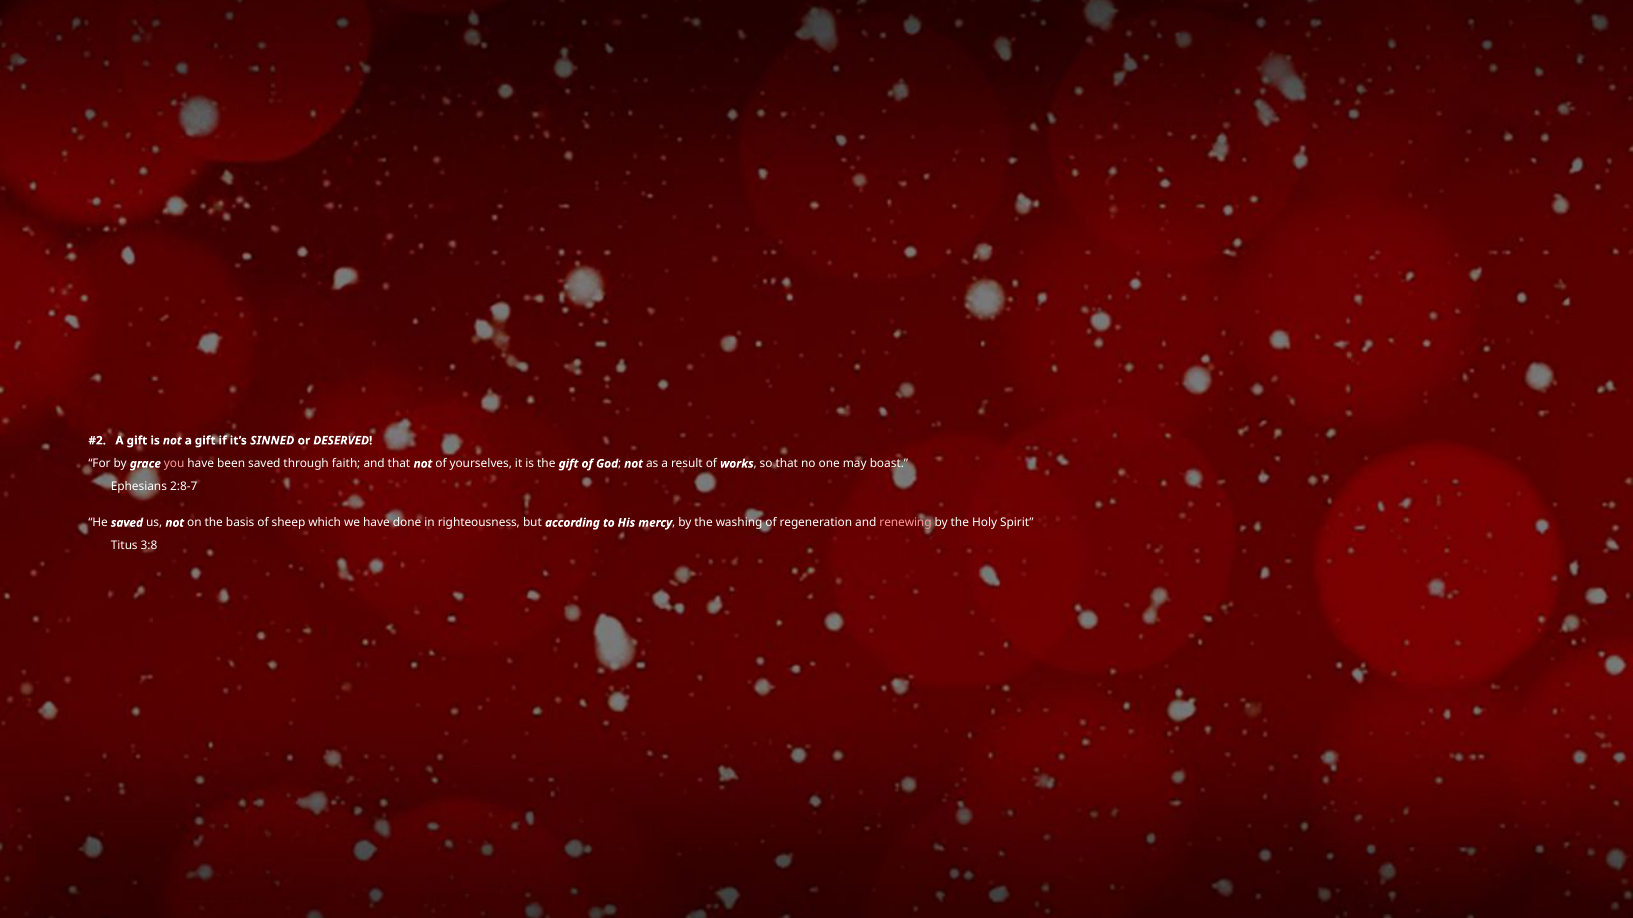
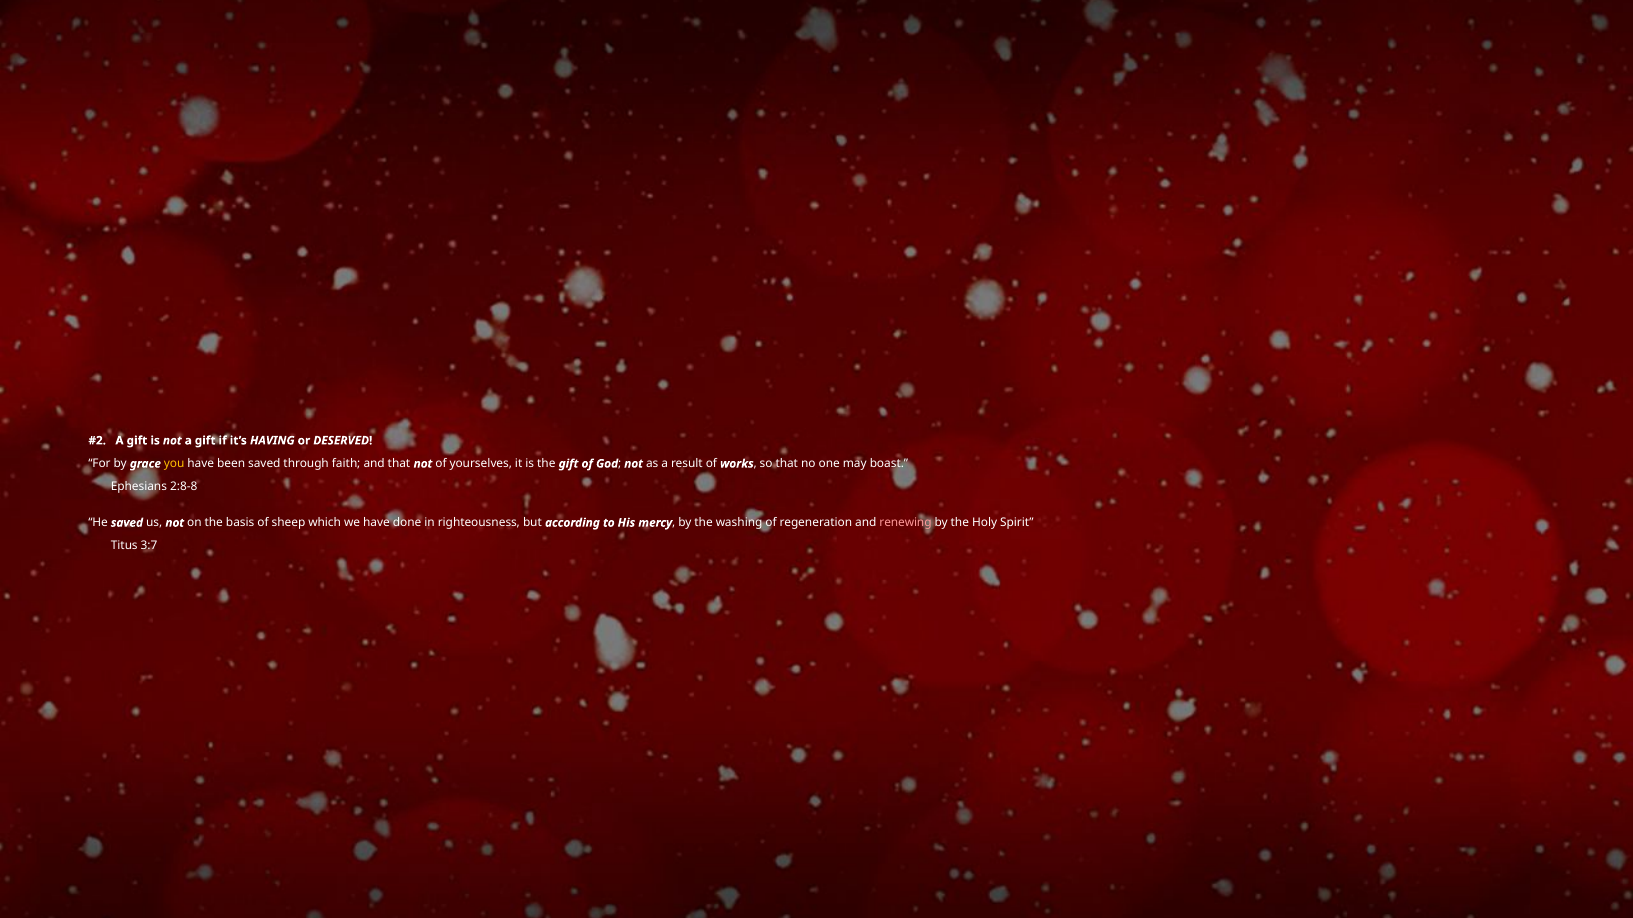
SINNED: SINNED -> HAVING (272, 441)
you colour: pink -> yellow (174, 464)
2:8-7: 2:8-7 -> 2:8-8 (184, 487)
3:8: 3:8 -> 3:7 (149, 546)
